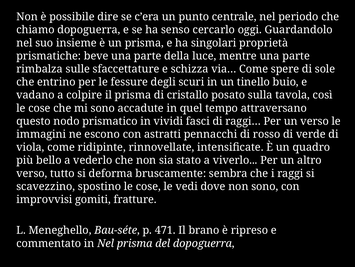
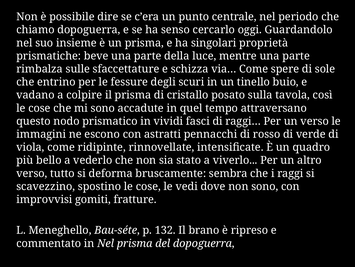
471: 471 -> 132 (165, 230)
